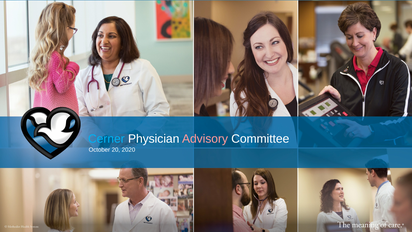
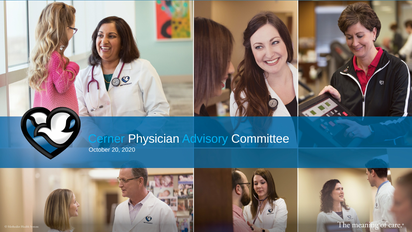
Advisory colour: pink -> light blue (205, 139)
